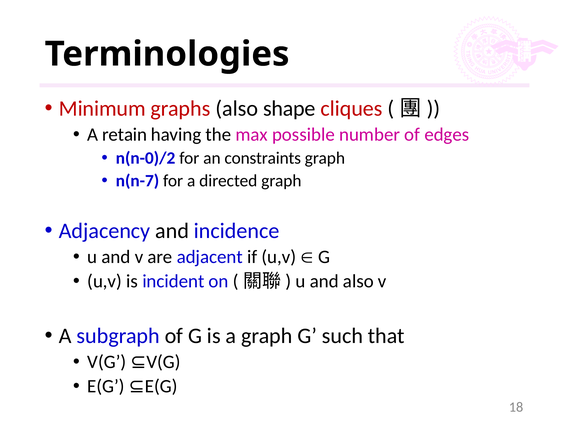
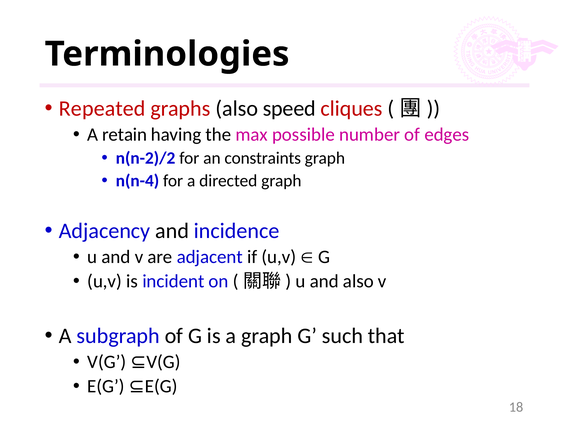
Minimum: Minimum -> Repeated (102, 108)
shape: shape -> speed (289, 108)
n(n-0)/2: n(n-0)/2 -> n(n-2)/2 (146, 158)
n(n-7: n(n-7 -> n(n-4 (137, 181)
